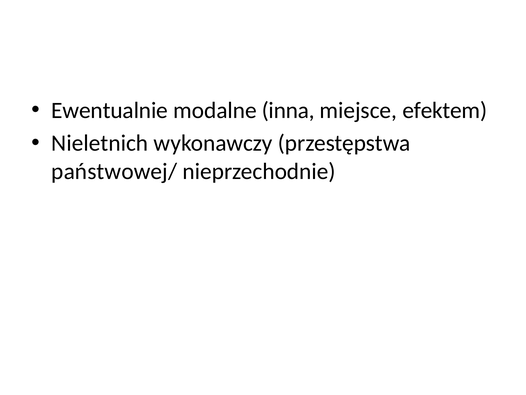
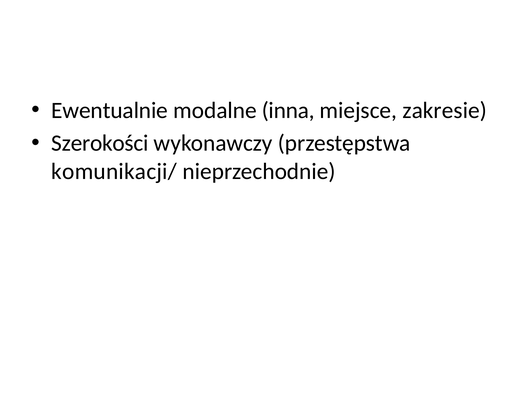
efektem: efektem -> zakresie (445, 110)
Nieletnich: Nieletnich -> Szerokości (100, 143)
państwowej/: państwowej/ -> komunikacji/ (114, 171)
